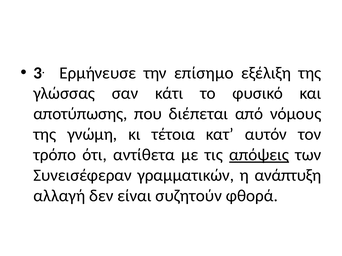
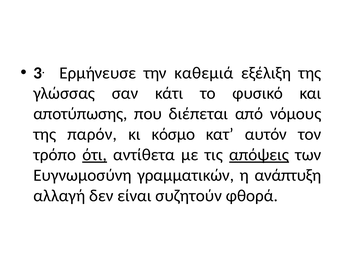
επίσημο: επίσημο -> καθεμιά (204, 73)
γνώμη: γνώμη -> παρόν (92, 135)
τέτοια: τέτοια -> κόσμο (173, 135)
ότι underline: none -> present (95, 155)
Συνεισέφεραν: Συνεισέφεραν -> Ευγνωμοσύνη (83, 176)
